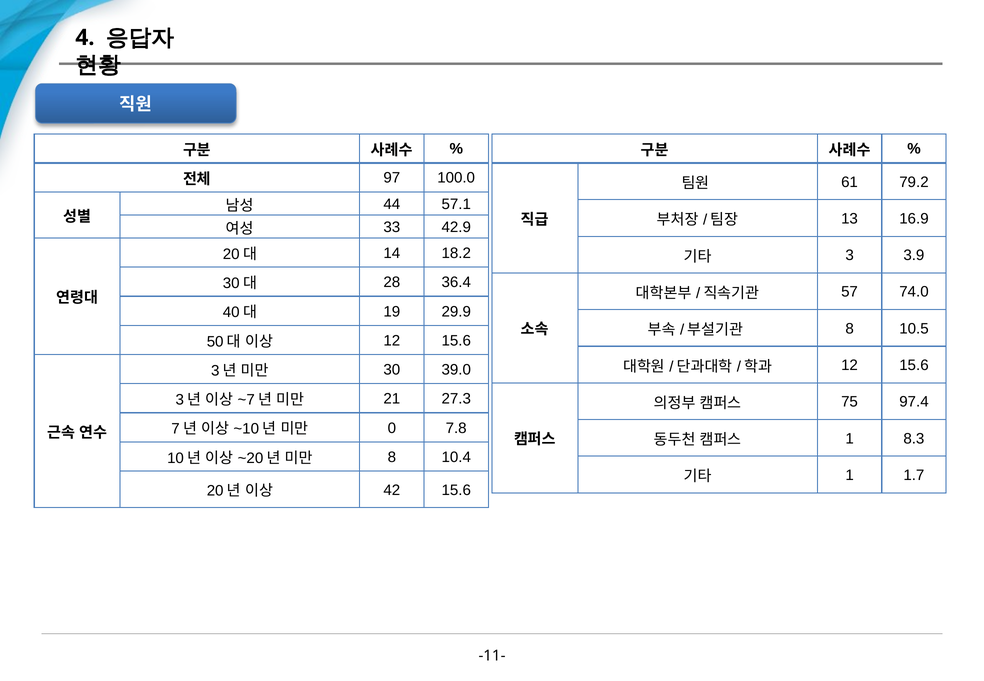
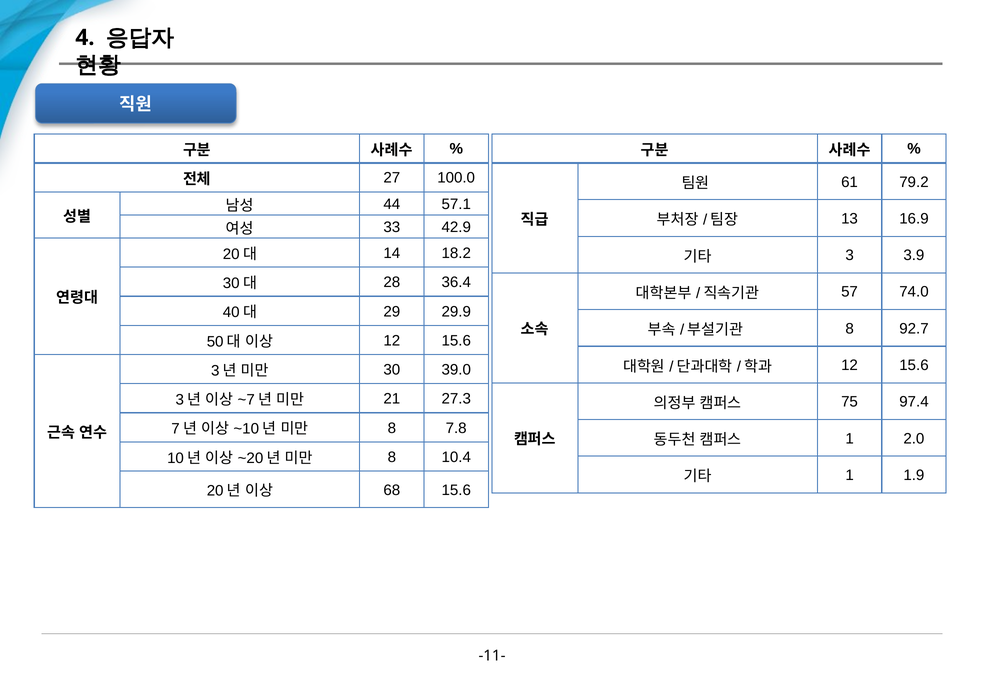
97: 97 -> 27 (392, 178)
19: 19 -> 29 (392, 312)
10.5: 10.5 -> 92.7 (914, 329)
0: 0 -> 8 (392, 428)
8.3: 8.3 -> 2.0 (914, 439)
1.7: 1.7 -> 1.9 (914, 475)
42: 42 -> 68 (392, 490)
